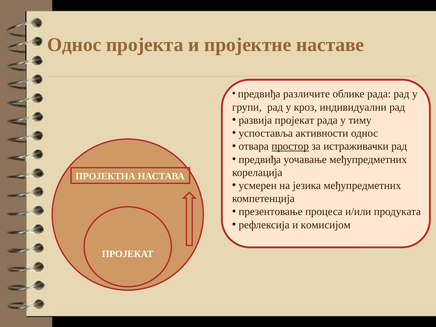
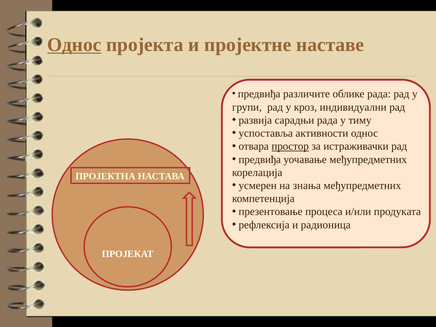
Однос underline: none -> present (74, 45)
развија пројекат: пројекат -> сарадњи (294, 120)
језика: језика -> знања (307, 186)
комисијом: комисијом -> радионица (326, 225)
